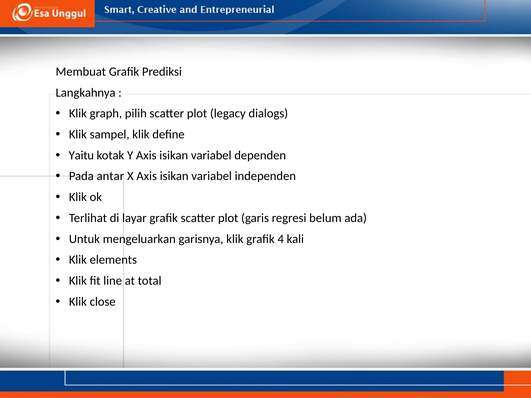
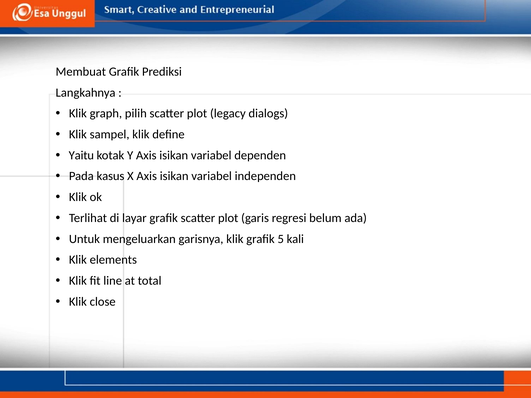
antar: antar -> kasus (110, 176)
4: 4 -> 5 (281, 239)
